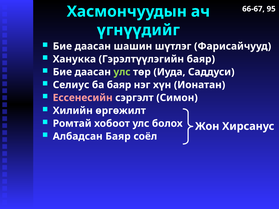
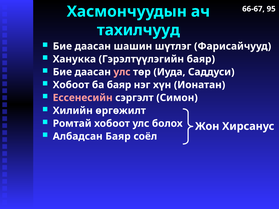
үгнүүдийг: үгнүүдийг -> тахилчууд (138, 30)
улс colour: light green -> pink (122, 72)
Селиус: Селиус -> Хобоот (71, 85)
